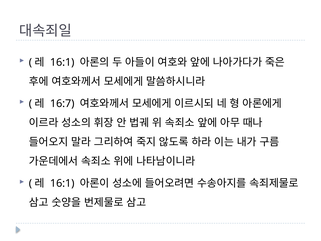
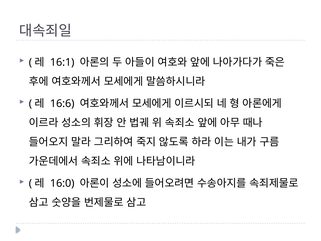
16:7: 16:7 -> 16:6 (62, 103)
16:1: 16:1 -> 16:0 (62, 183)
